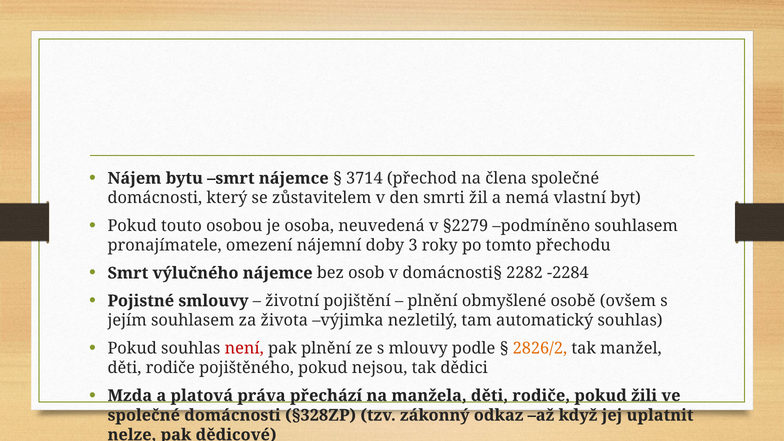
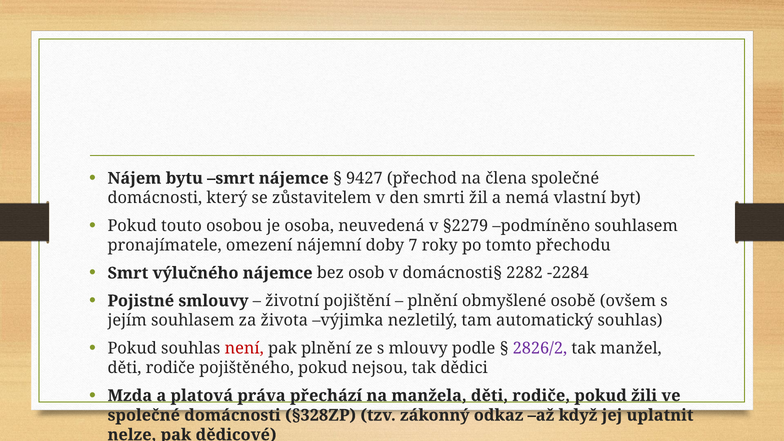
3714: 3714 -> 9427 (364, 178)
3: 3 -> 7 (413, 245)
2826/2 colour: orange -> purple (540, 348)
